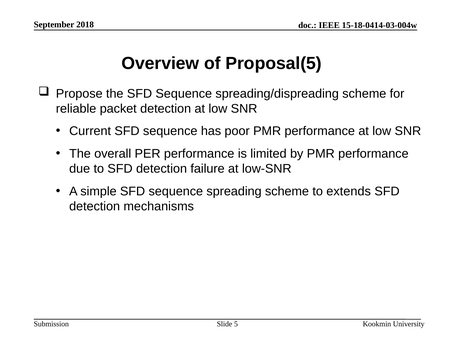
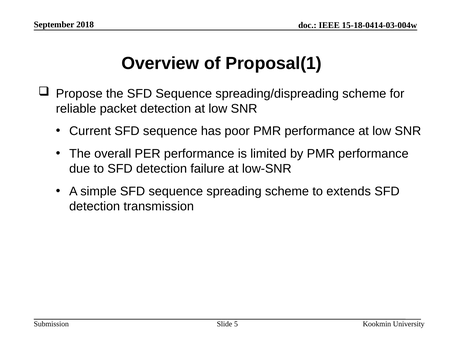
Proposal(5: Proposal(5 -> Proposal(1 (274, 64)
mechanisms: mechanisms -> transmission (159, 206)
